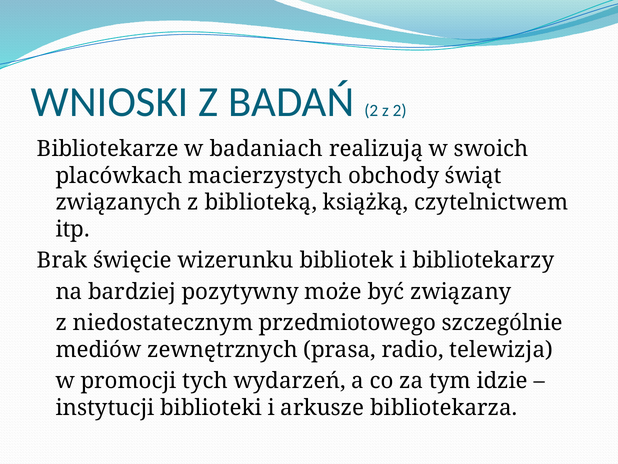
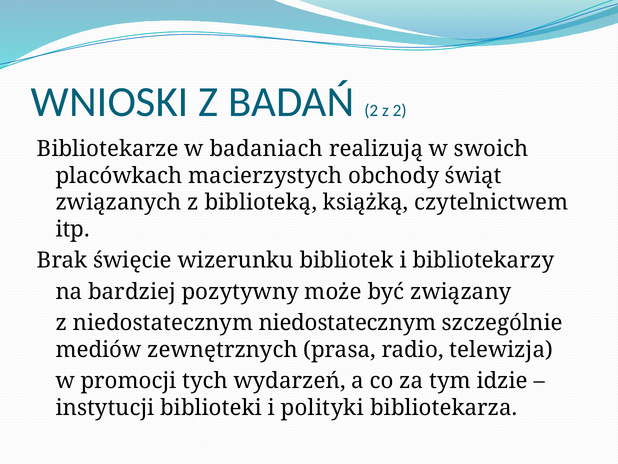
niedostatecznym przedmiotowego: przedmiotowego -> niedostatecznym (347, 323)
arkusze: arkusze -> polityki (322, 407)
